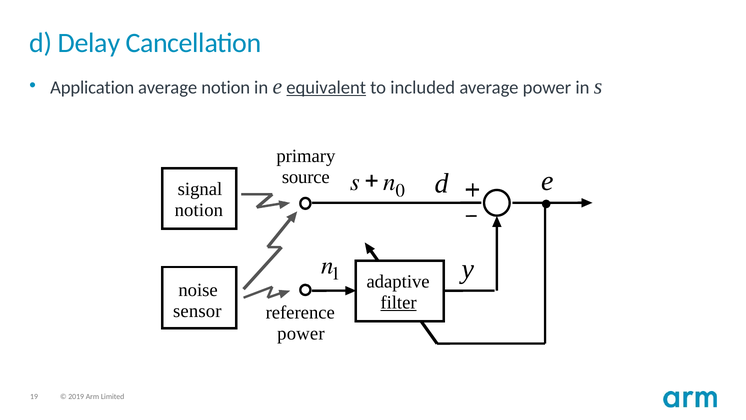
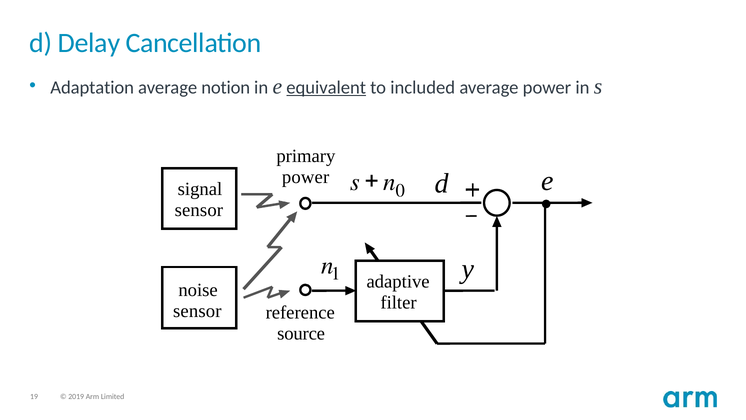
Application: Application -> Adaptation (92, 87)
source: source -> power (306, 177)
notion: notion -> sensor (199, 210)
filter underline: present -> none (399, 302)
power: power -> source (301, 333)
